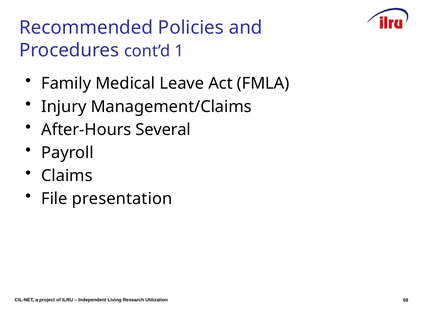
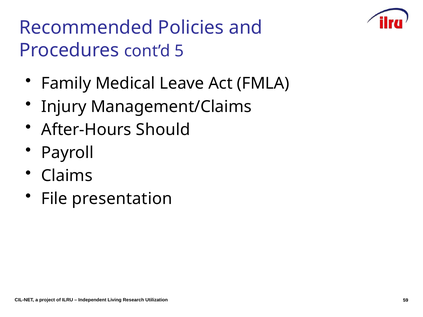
1: 1 -> 5 (179, 51)
Several: Several -> Should (163, 130)
